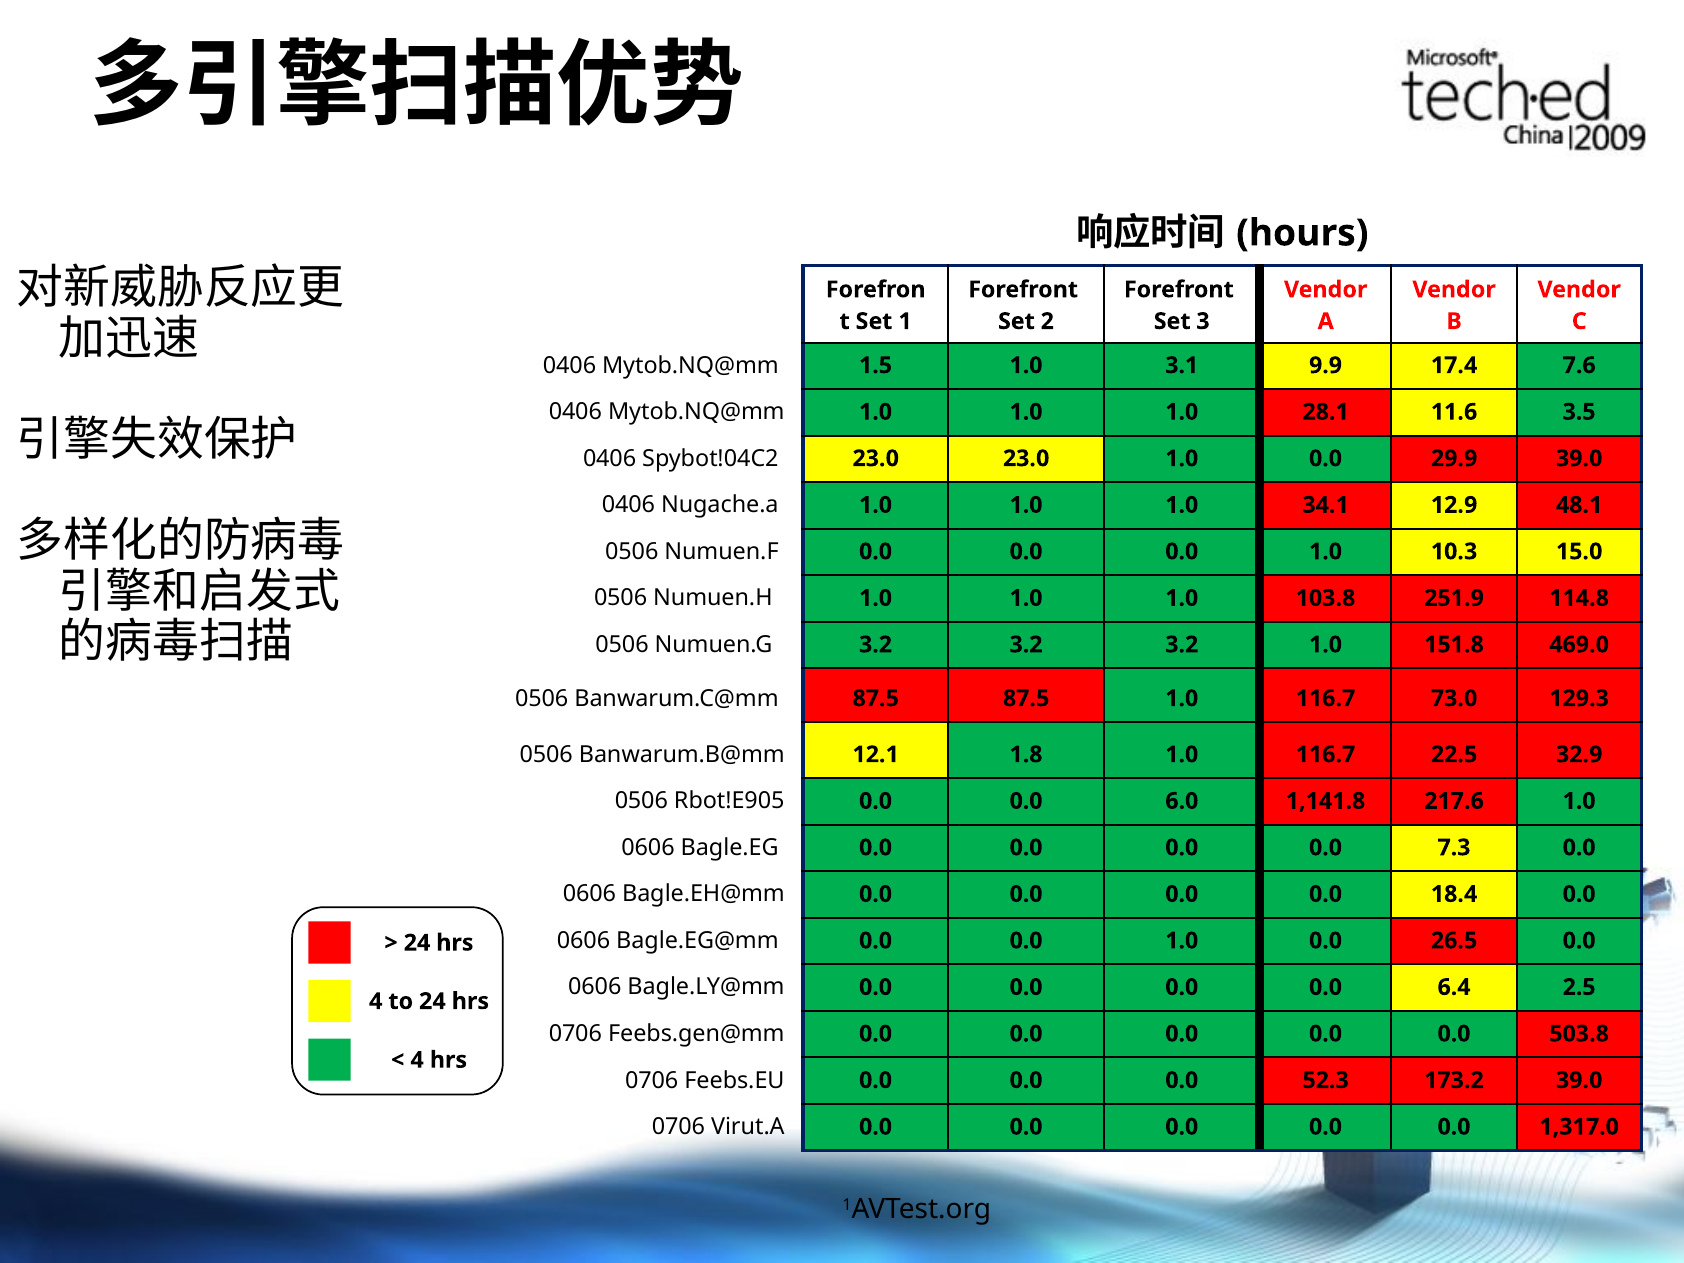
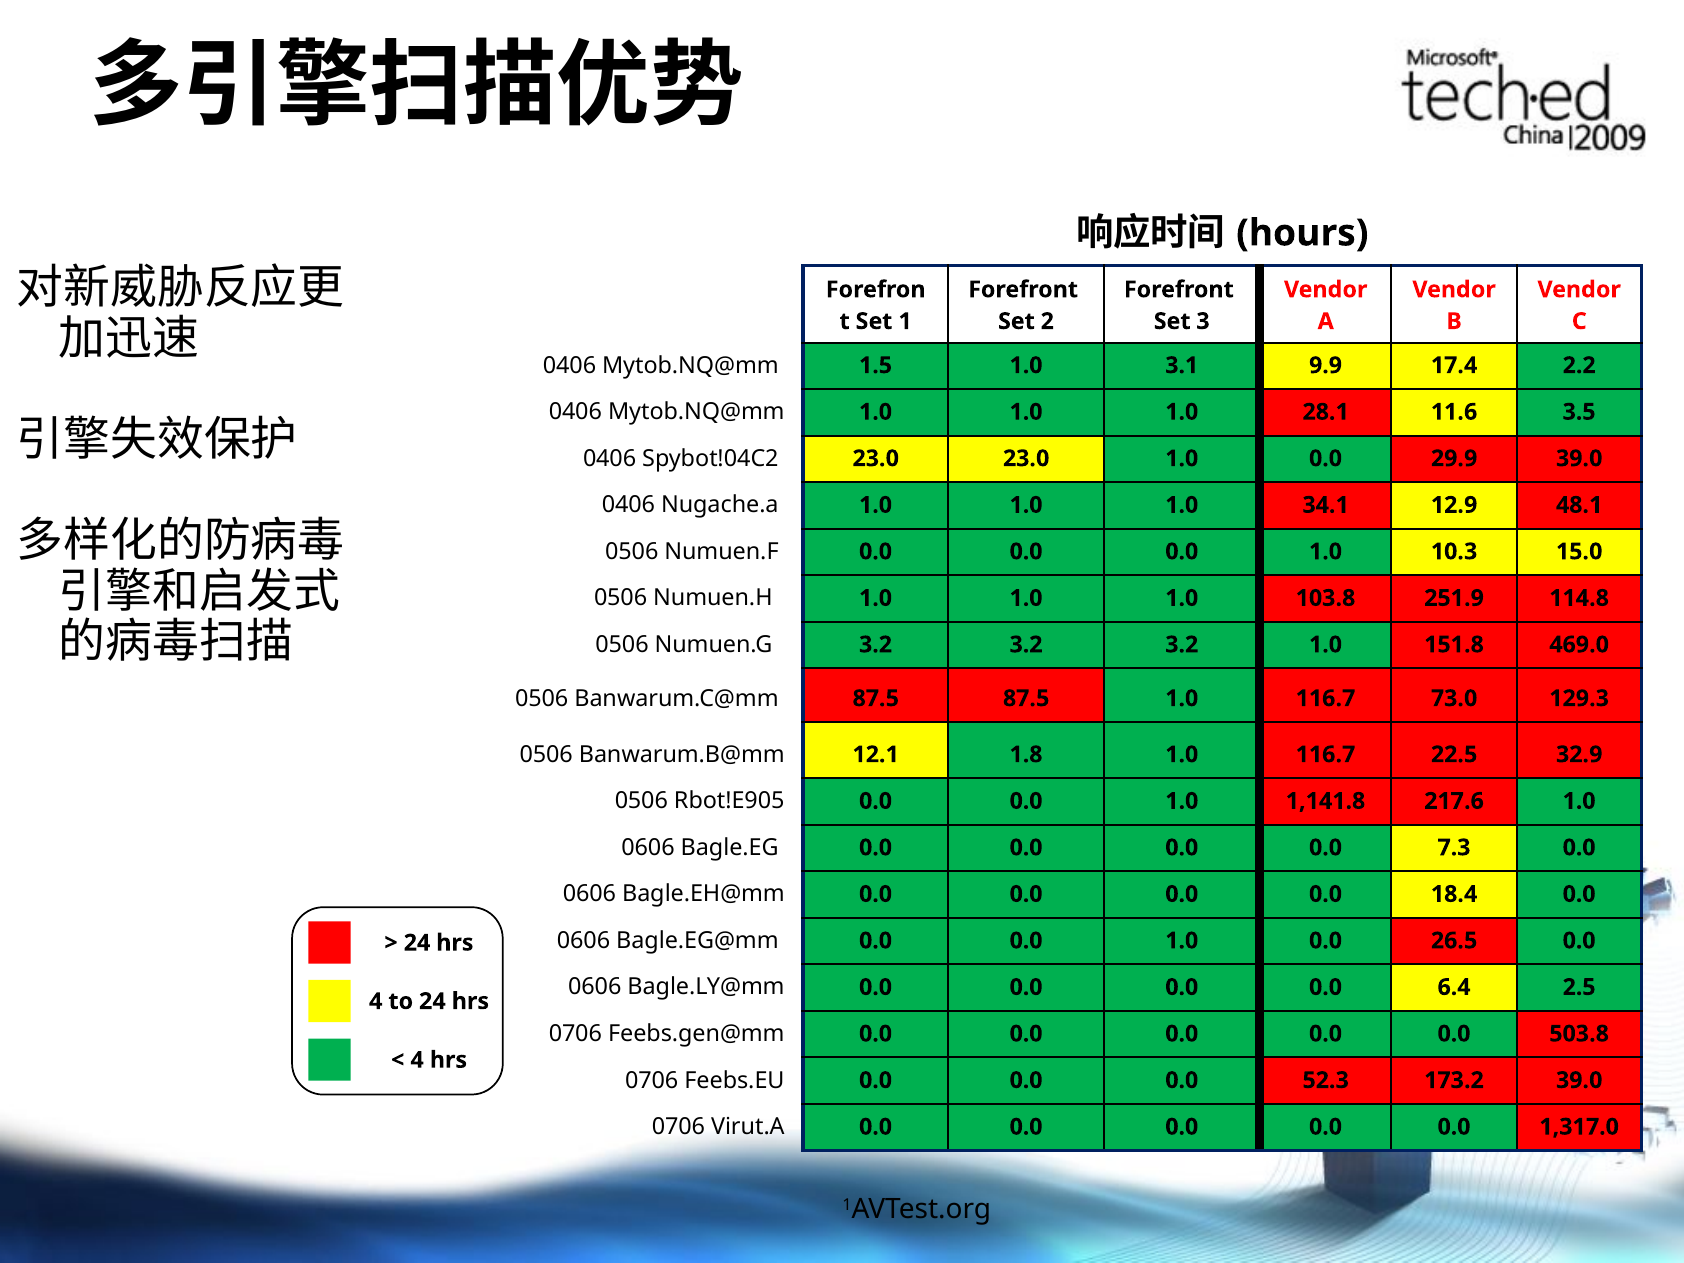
7.6: 7.6 -> 2.2 (1579, 365)
Rbot!E905 0.0 0.0 6.0: 6.0 -> 1.0 (1182, 801)
